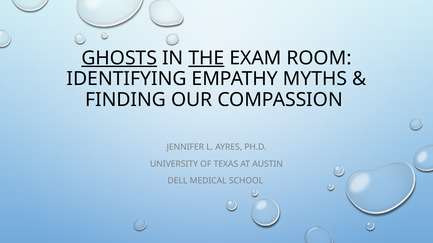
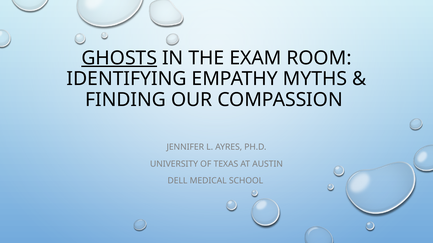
THE underline: present -> none (206, 58)
